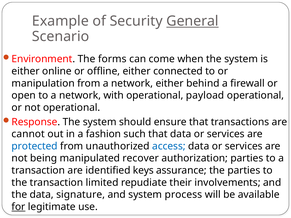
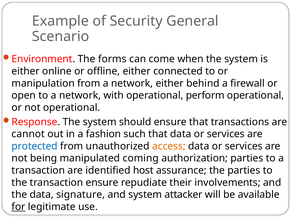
General underline: present -> none (192, 21)
payload: payload -> perform (205, 95)
access colour: blue -> orange (169, 146)
recover: recover -> coming (141, 158)
keys: keys -> host (143, 171)
transaction limited: limited -> ensure (102, 183)
process: process -> attacker (184, 195)
